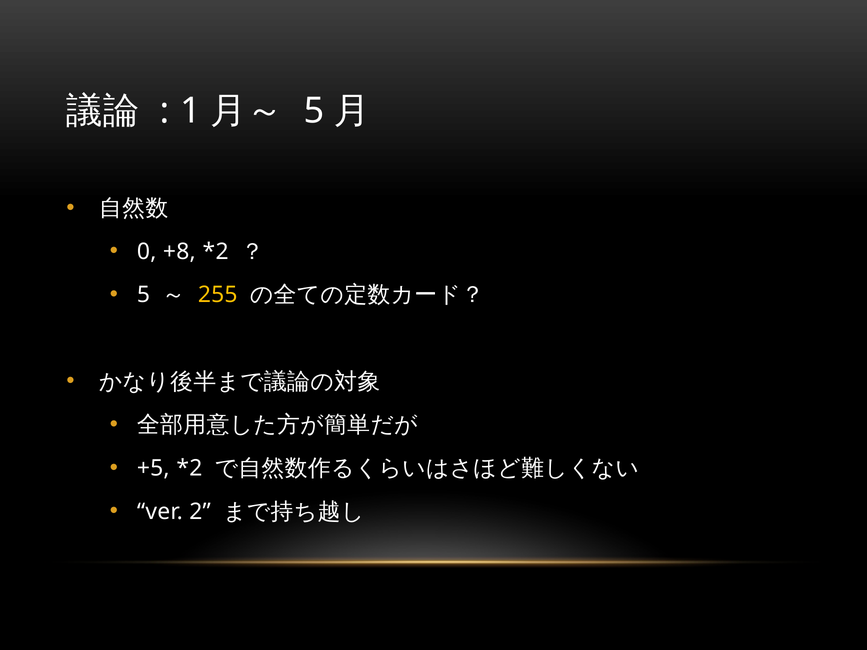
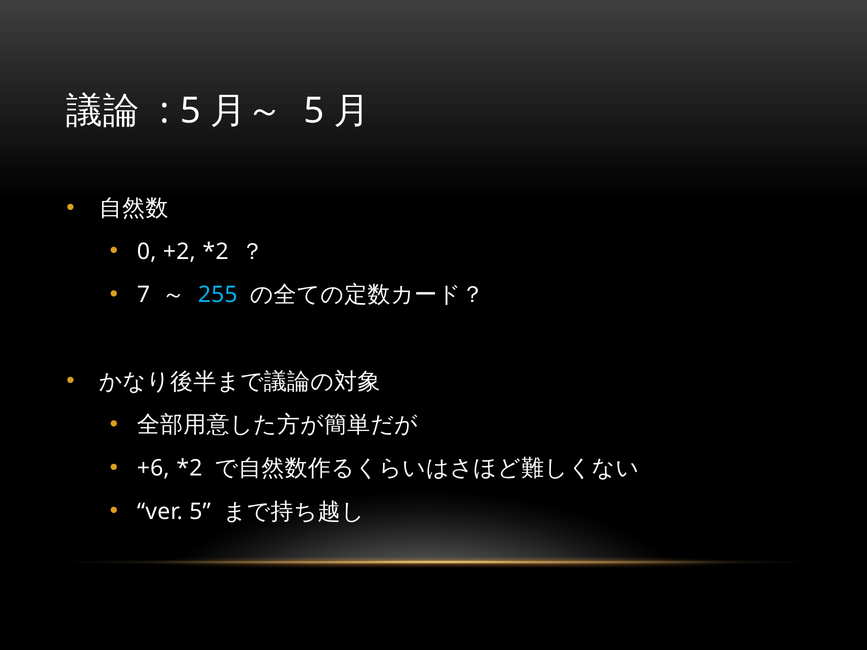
1: 1 -> 5 (190, 111)
+8: +8 -> +2 (179, 252)
5: 5 -> 7 (143, 295)
255 colour: yellow -> light blue (218, 295)
+5: +5 -> +6 (153, 468)
ver 2: 2 -> 5 (200, 512)
